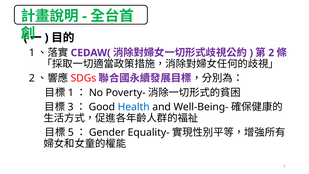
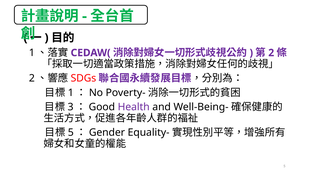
Health colour: blue -> purple (134, 107)
